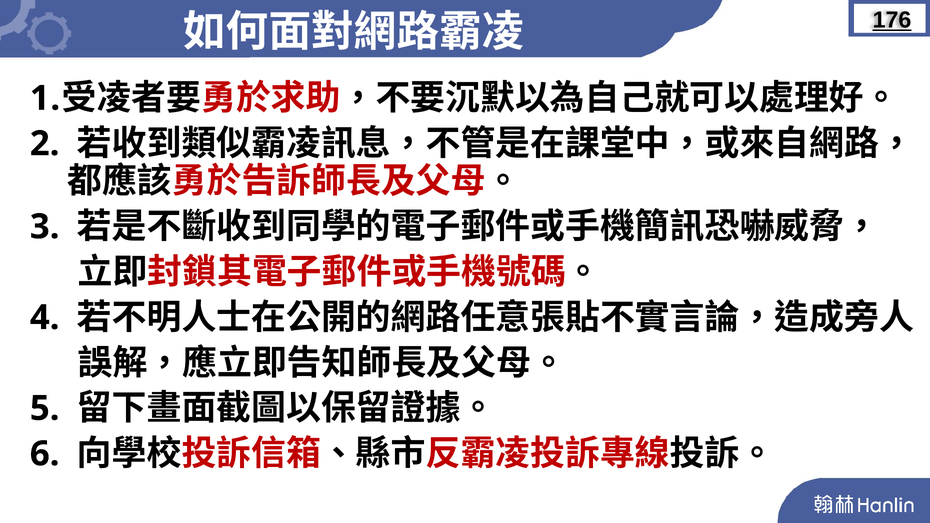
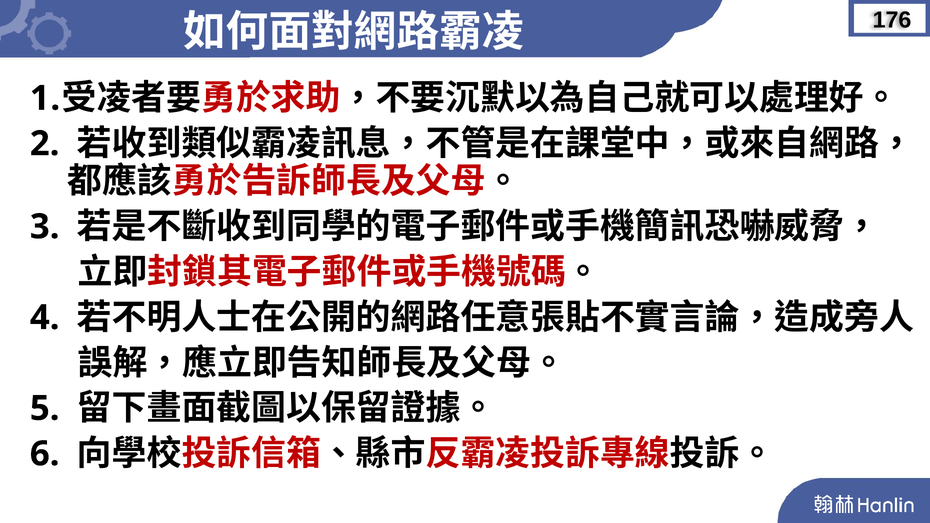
176 underline: present -> none (892, 20)
